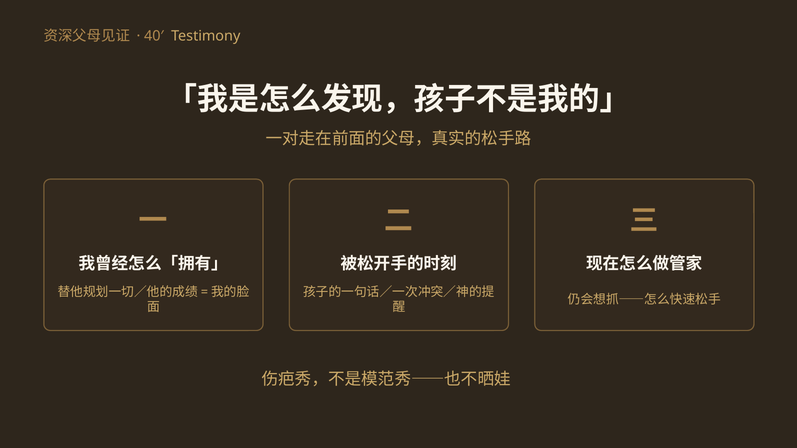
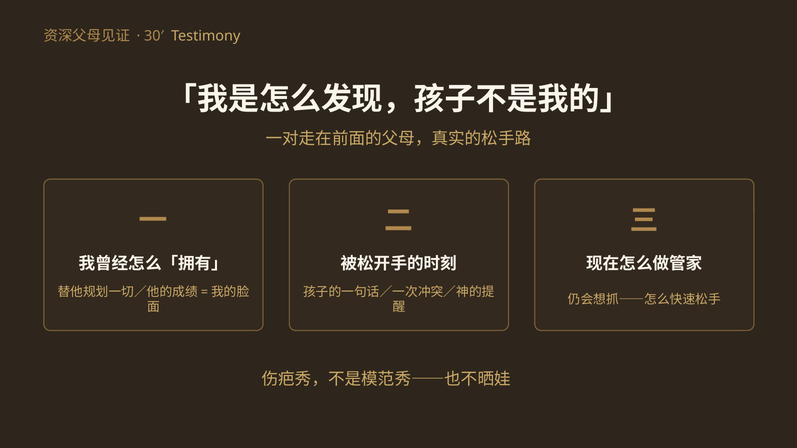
40′: 40′ -> 30′ (154, 36)
